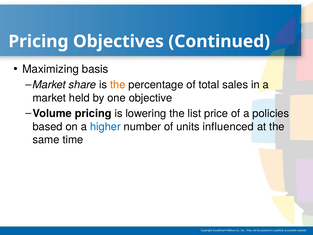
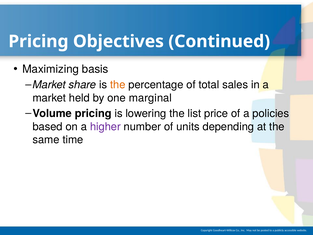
objective: objective -> marginal (150, 98)
higher colour: blue -> purple (105, 126)
influenced: influenced -> depending (228, 126)
